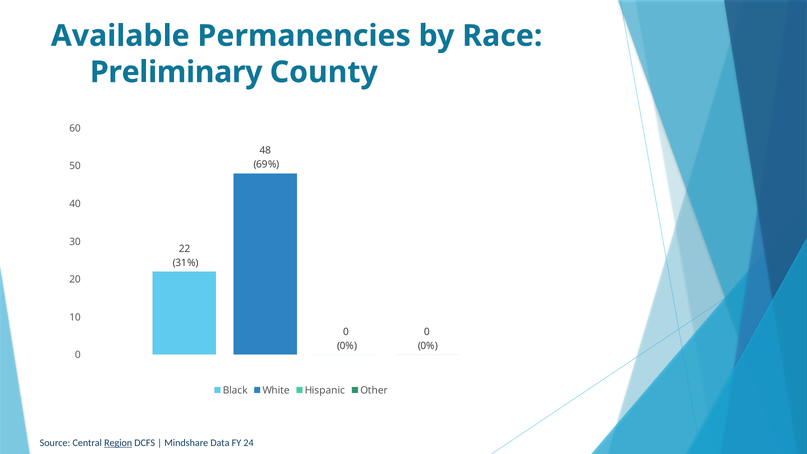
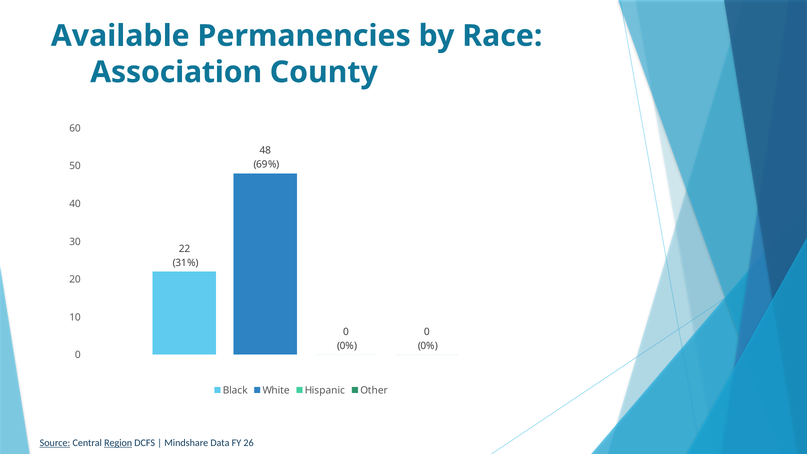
Preliminary: Preliminary -> Association (176, 72)
Source underline: none -> present (55, 443)
24: 24 -> 26 (249, 443)
